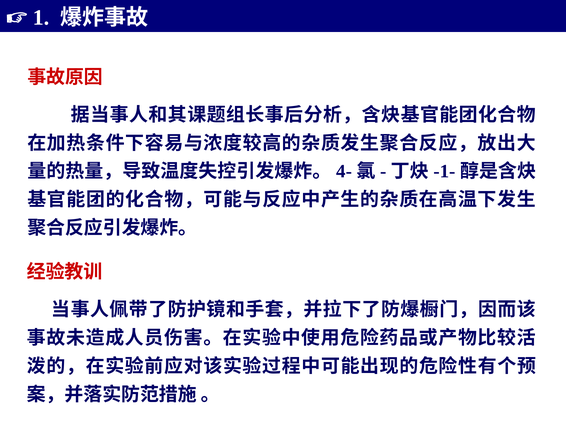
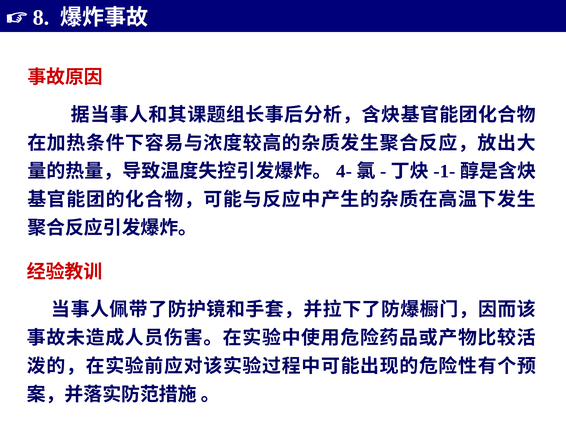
1: 1 -> 8 (41, 18)
